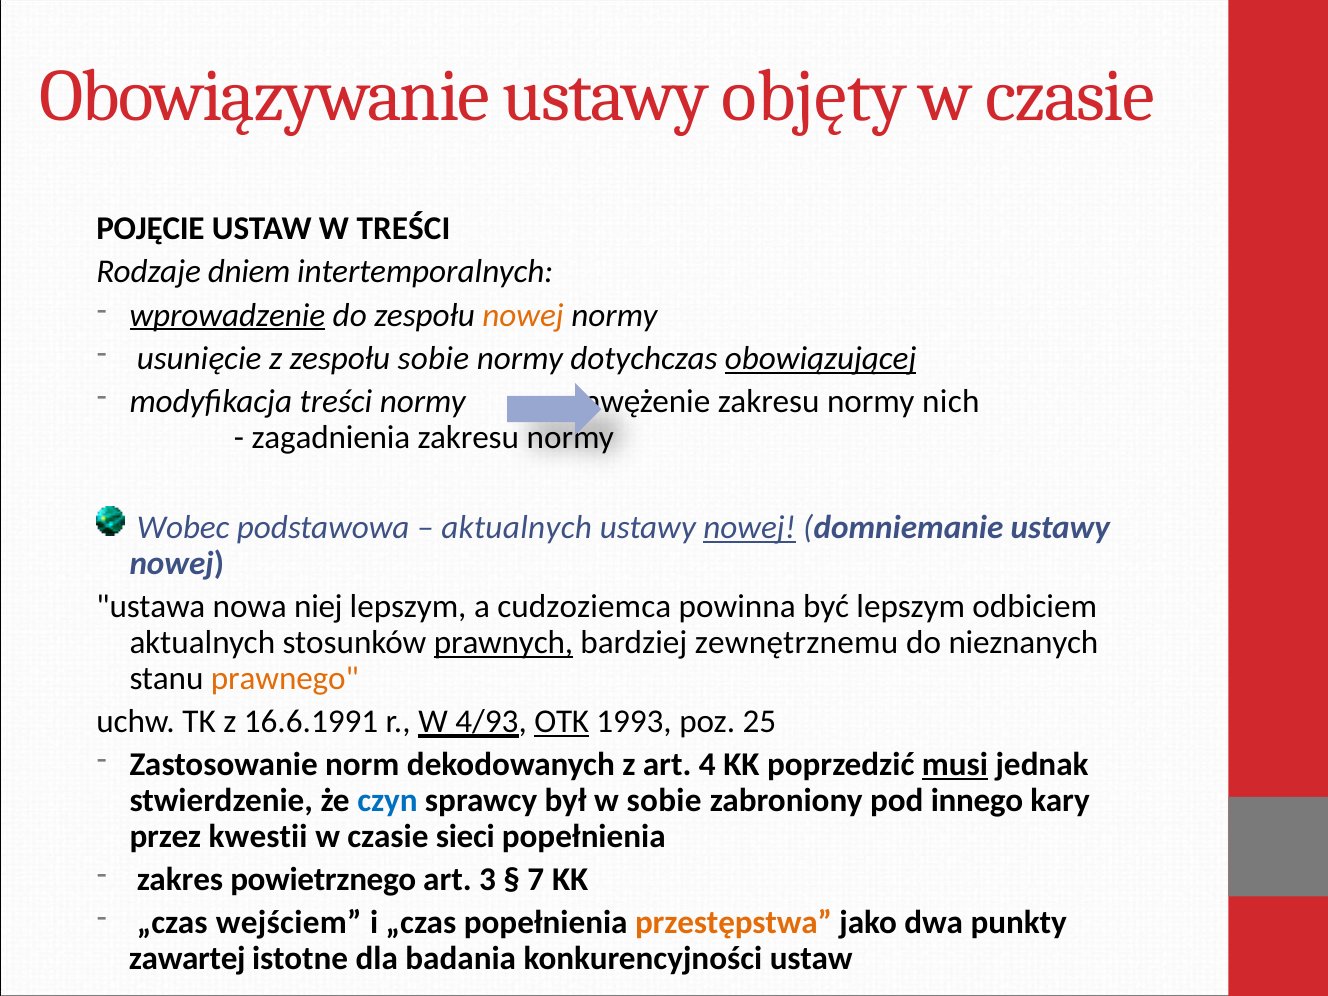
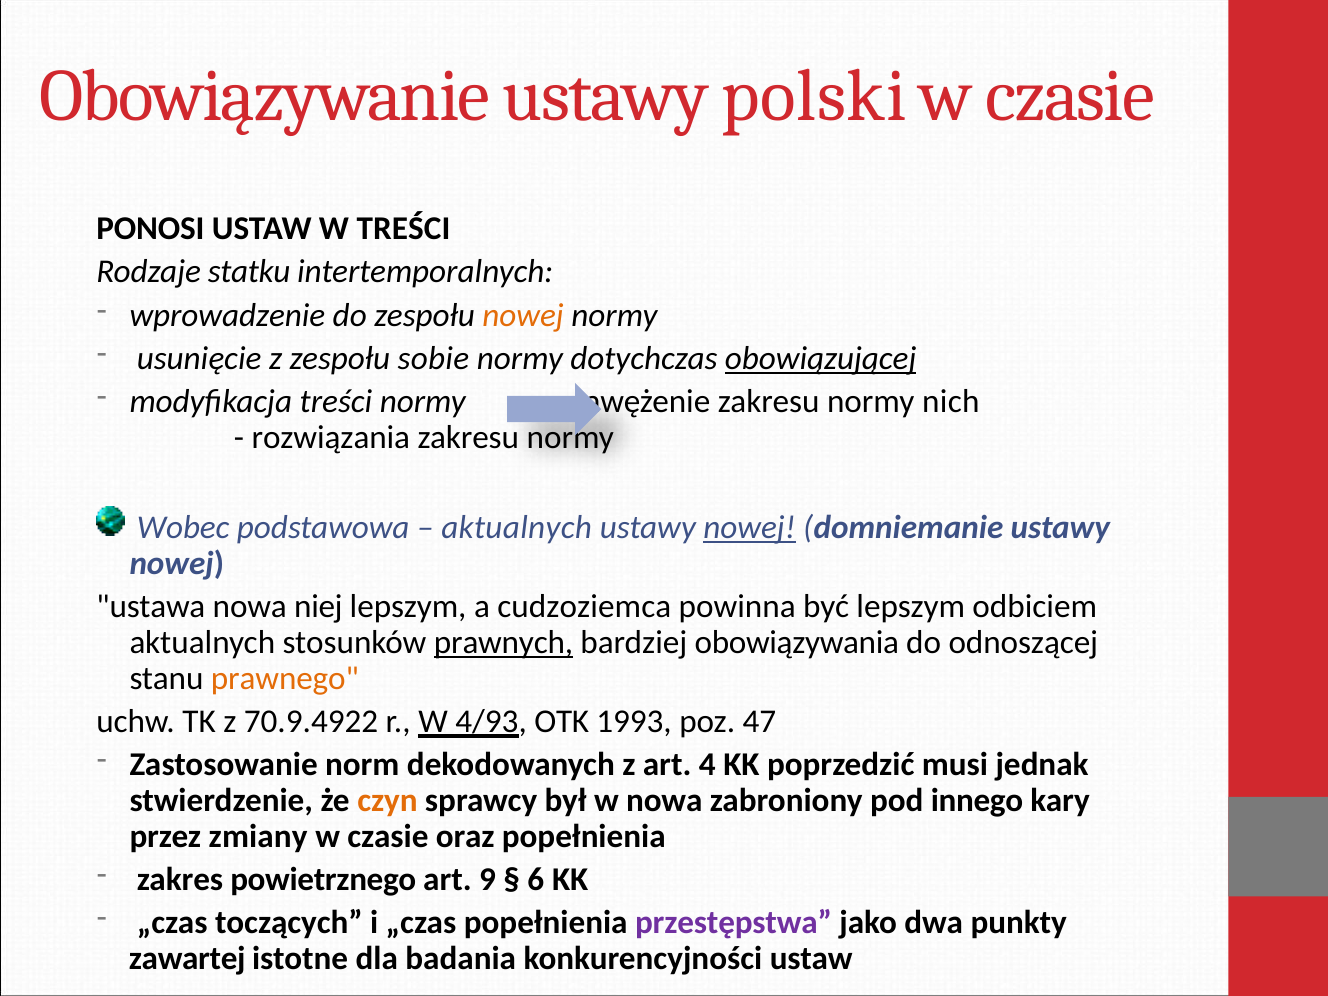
objęty: objęty -> polski (814, 96)
POJĘCIE: POJĘCIE -> PONOSI (150, 229)
dniem: dniem -> statku (249, 272)
wprowadzenie underline: present -> none (227, 315)
zagadnienia: zagadnienia -> rozwiązania (331, 437)
zewnętrznemu: zewnętrznemu -> obowiązywania (797, 642)
nieznanych: nieznanych -> odnoszącej (1023, 642)
16.6.1991: 16.6.1991 -> 70.9.4922 (311, 721)
OTK underline: present -> none (562, 721)
25: 25 -> 47 (759, 721)
musi underline: present -> none (955, 765)
czyn colour: blue -> orange (387, 800)
w sobie: sobie -> nowa (664, 800)
kwestii: kwestii -> zmiany (258, 836)
sieci: sieci -> oraz (465, 836)
3: 3 -> 9 (488, 879)
7: 7 -> 6 (536, 879)
wejściem: wejściem -> toczących (289, 923)
przestępstwa colour: orange -> purple (734, 923)
